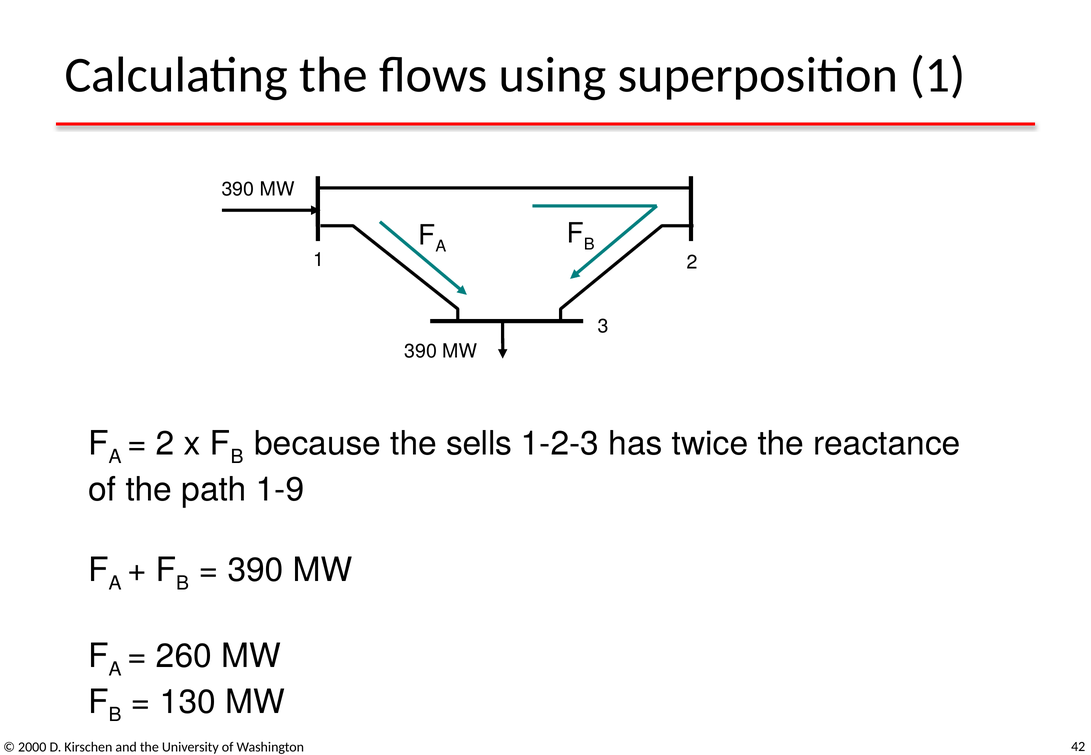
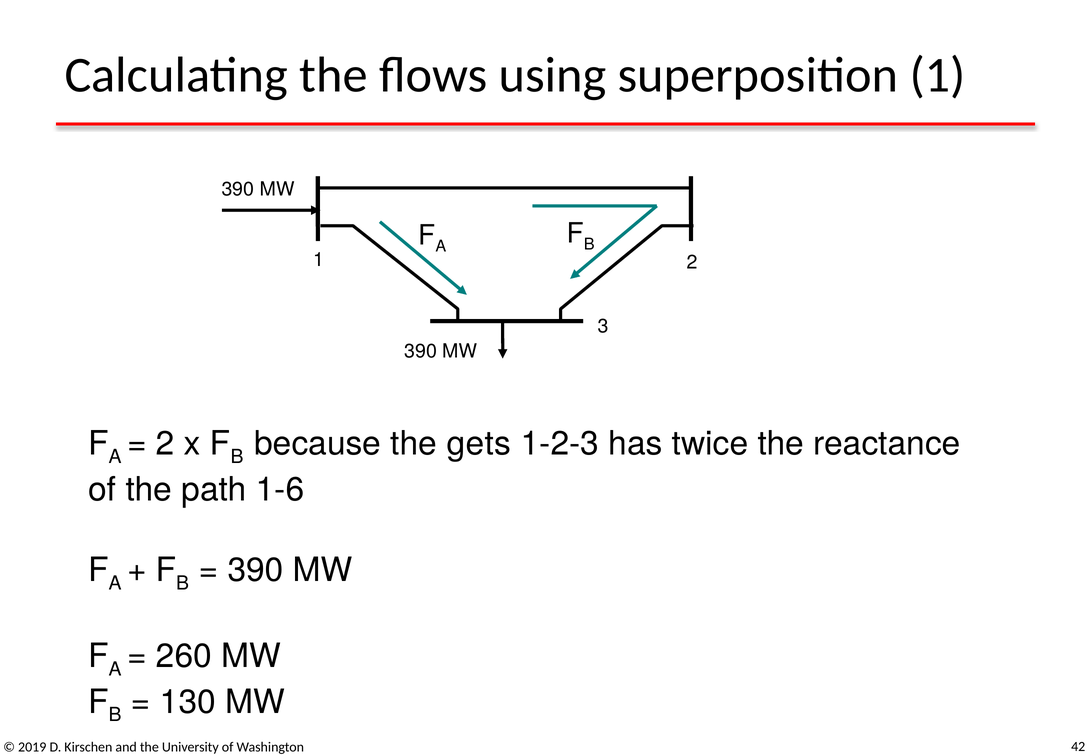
sells: sells -> gets (479, 444)
1-9: 1-9 -> 1-6 (280, 490)
2000: 2000 -> 2019 (32, 748)
